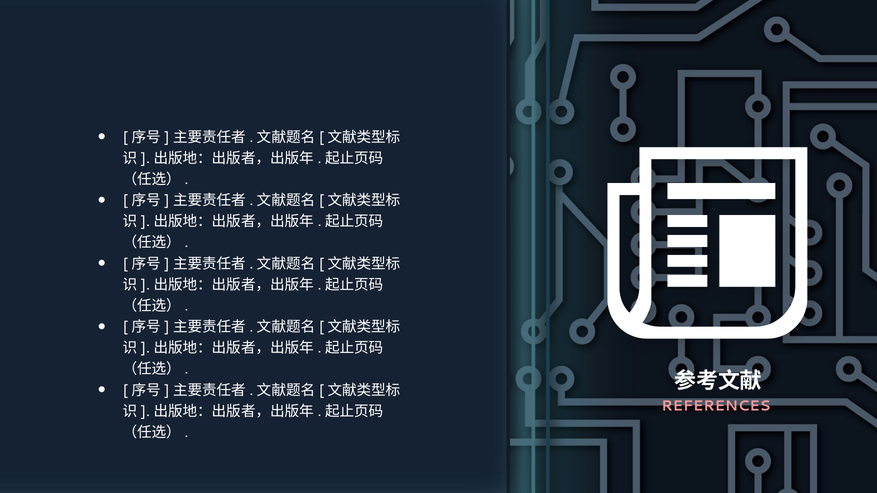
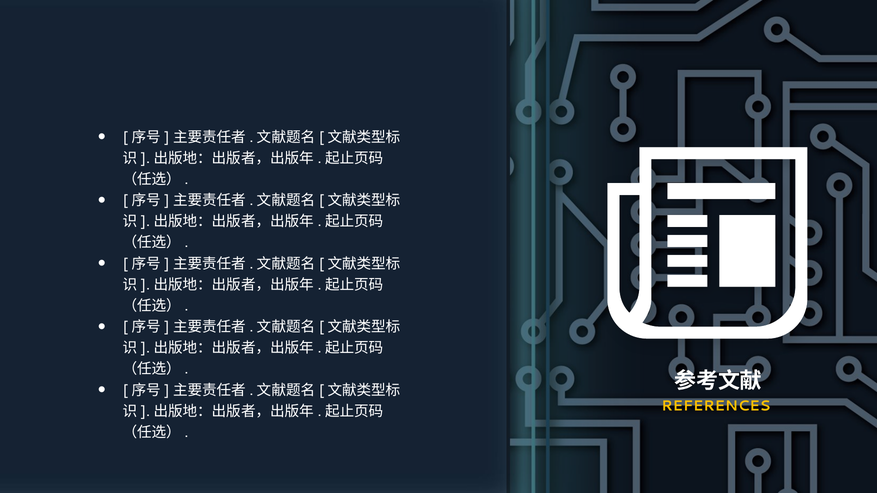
REFERENCES colour: pink -> yellow (716, 406)
